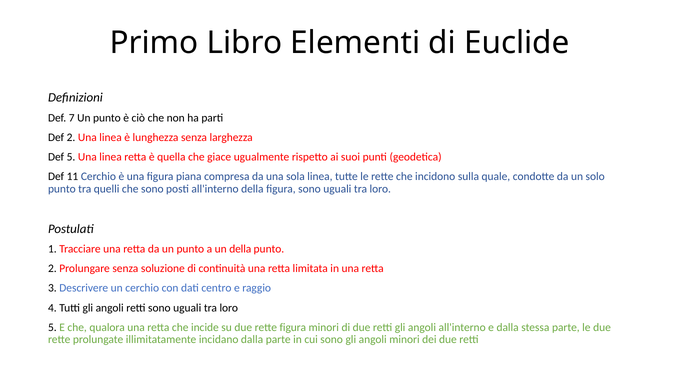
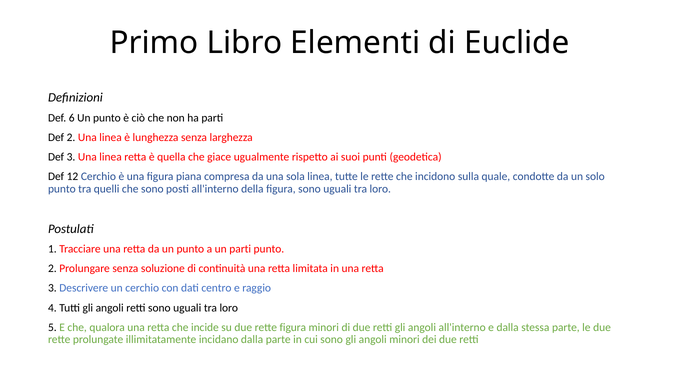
7: 7 -> 6 (72, 118)
Def 5: 5 -> 3 (71, 157)
11: 11 -> 12 (72, 177)
un della: della -> parti (240, 249)
